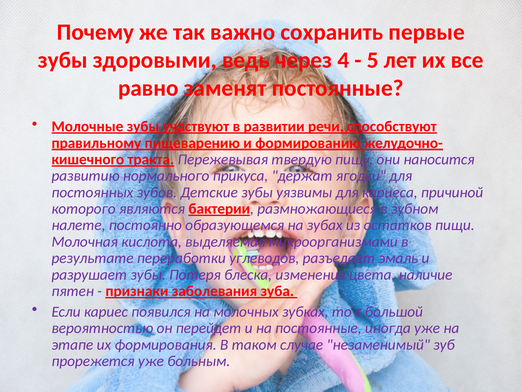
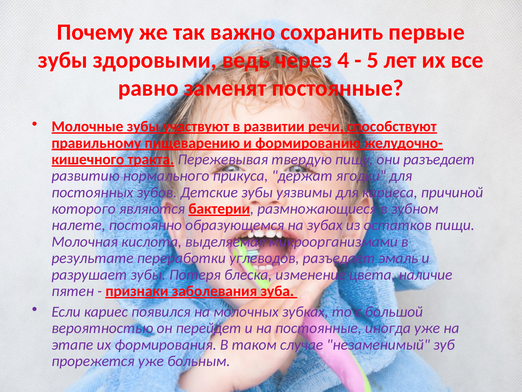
они наносится: наносится -> разъедает (439, 159)
